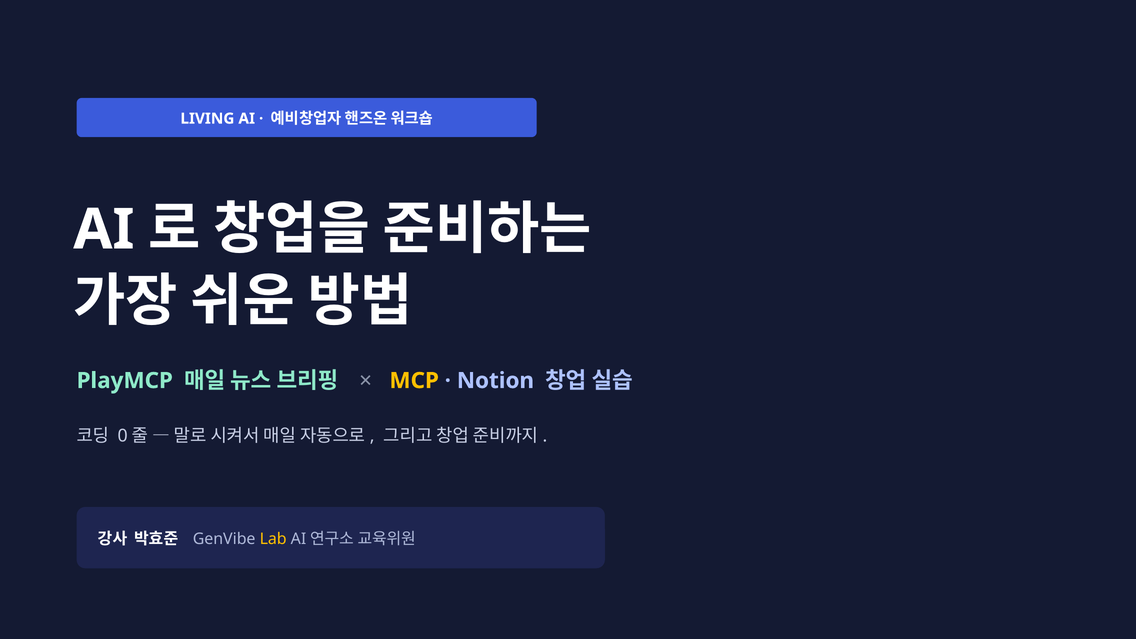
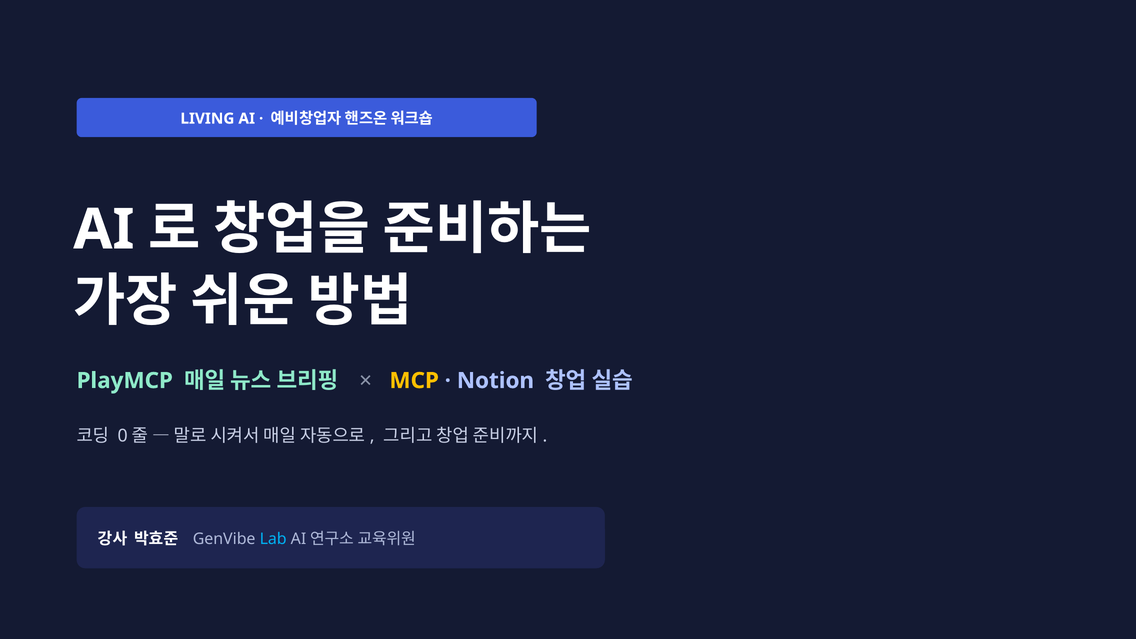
Lab colour: yellow -> light blue (273, 539)
